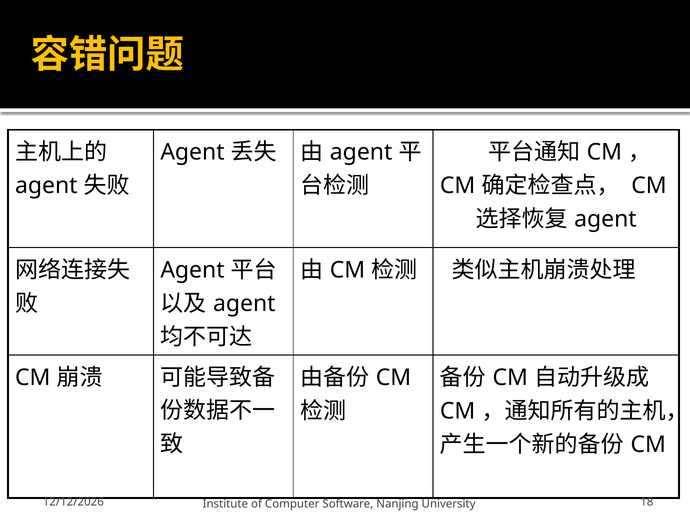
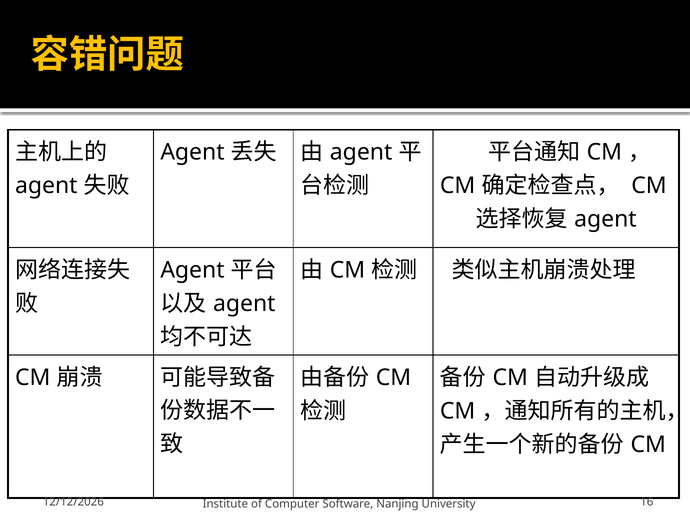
18: 18 -> 16 (647, 501)
